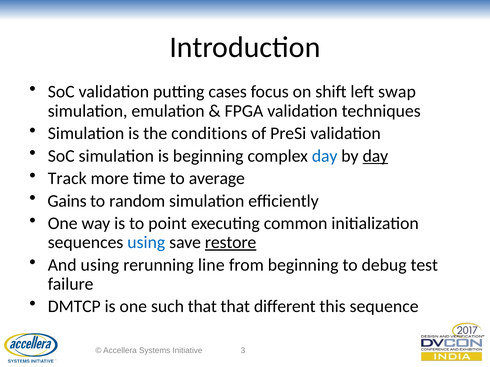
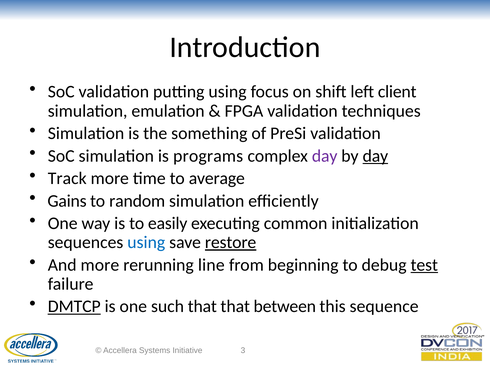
putting cases: cases -> using (228, 92)
swap: swap -> client (397, 92)
conditions: conditions -> something (209, 134)
is beginning: beginning -> programs (208, 156)
day colour: blue -> purple (325, 156)
point: point -> easily (168, 224)
And using: using -> more (100, 265)
test underline: none -> present (424, 265)
DMTCP underline: none -> present (74, 307)
different: different -> between (285, 307)
